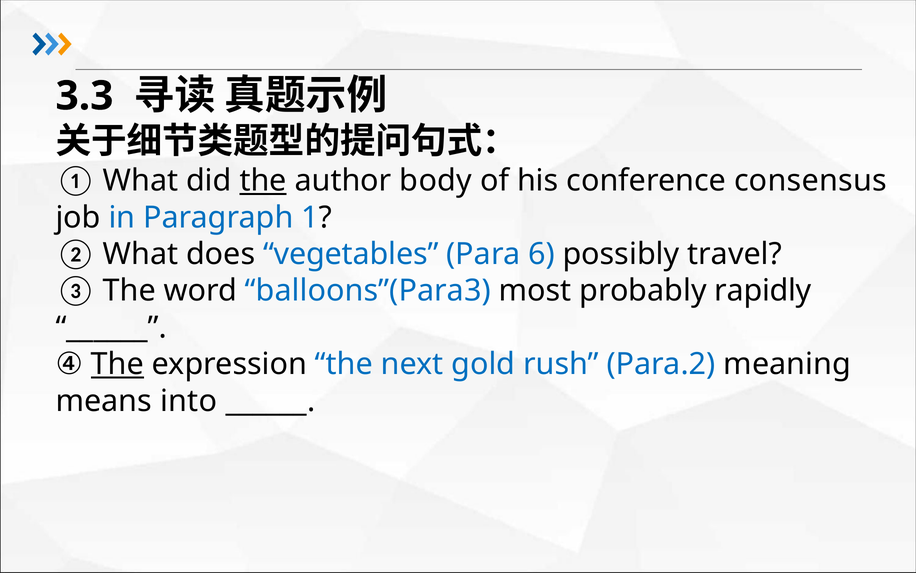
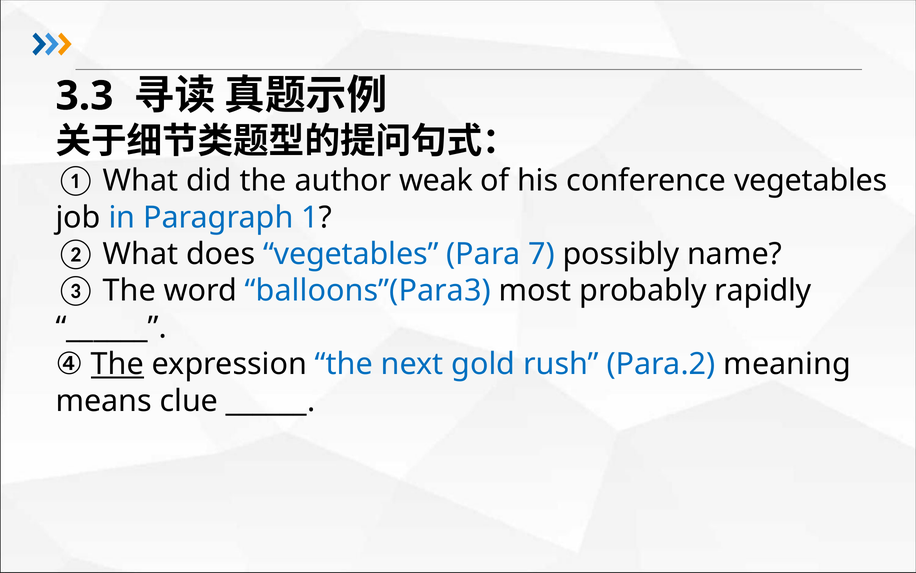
the underline: present -> none (263, 181)
body: body -> weak (436, 181)
conference consensus: consensus -> vegetables (811, 181)
6: 6 -> 7 (541, 254)
travel: travel -> name (735, 254)
into: into -> clue (189, 401)
